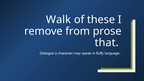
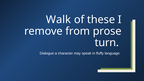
that: that -> turn (107, 43)
